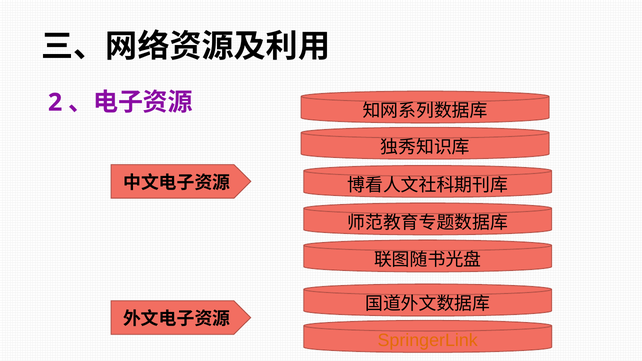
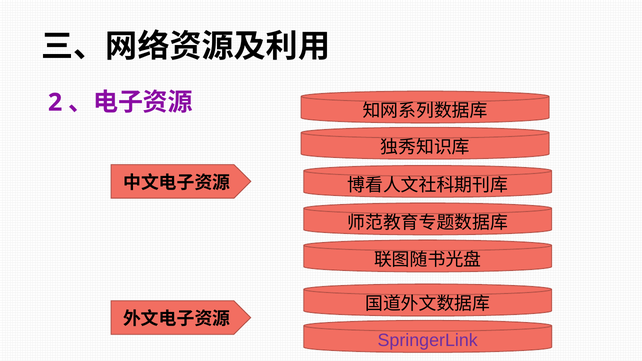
SpringerLink colour: orange -> purple (428, 340)
